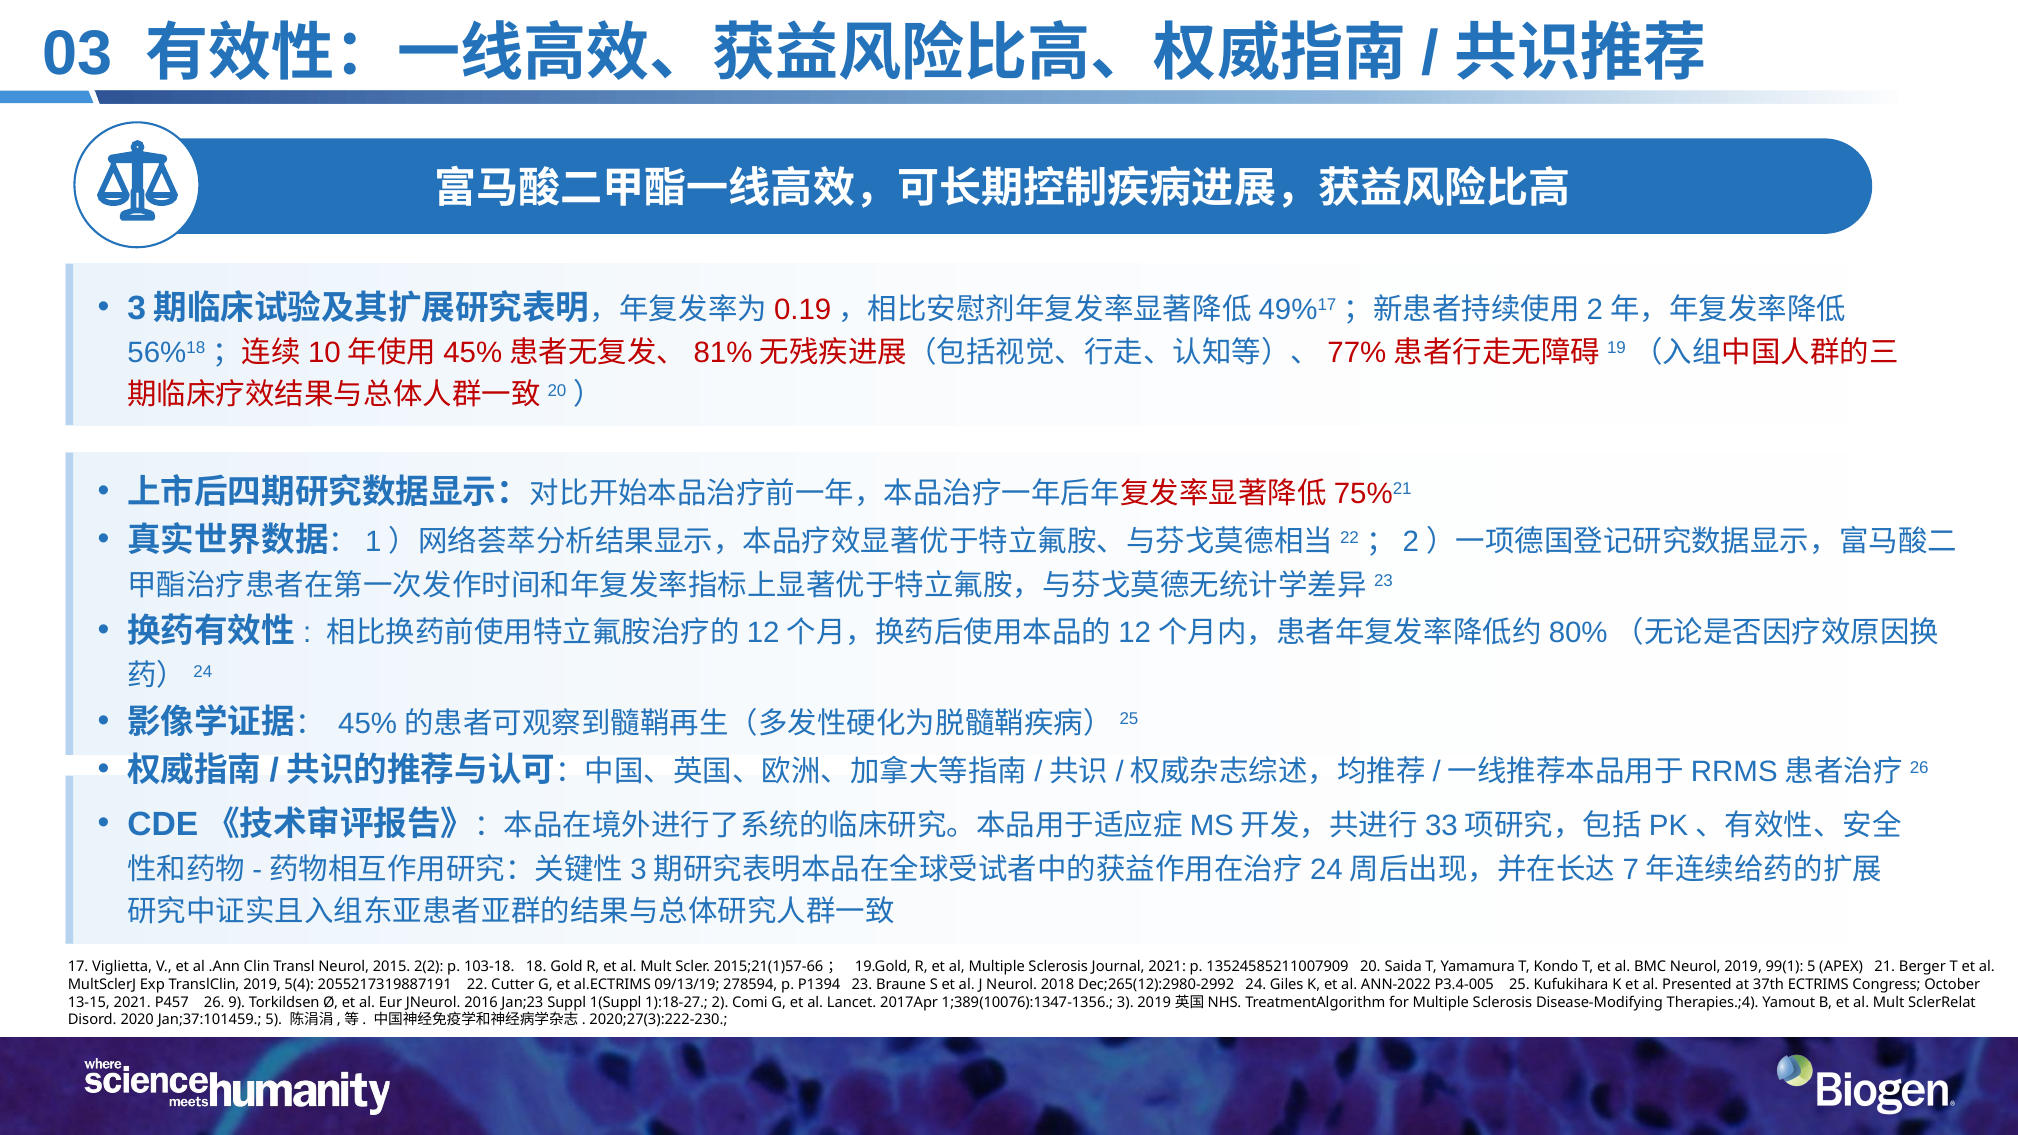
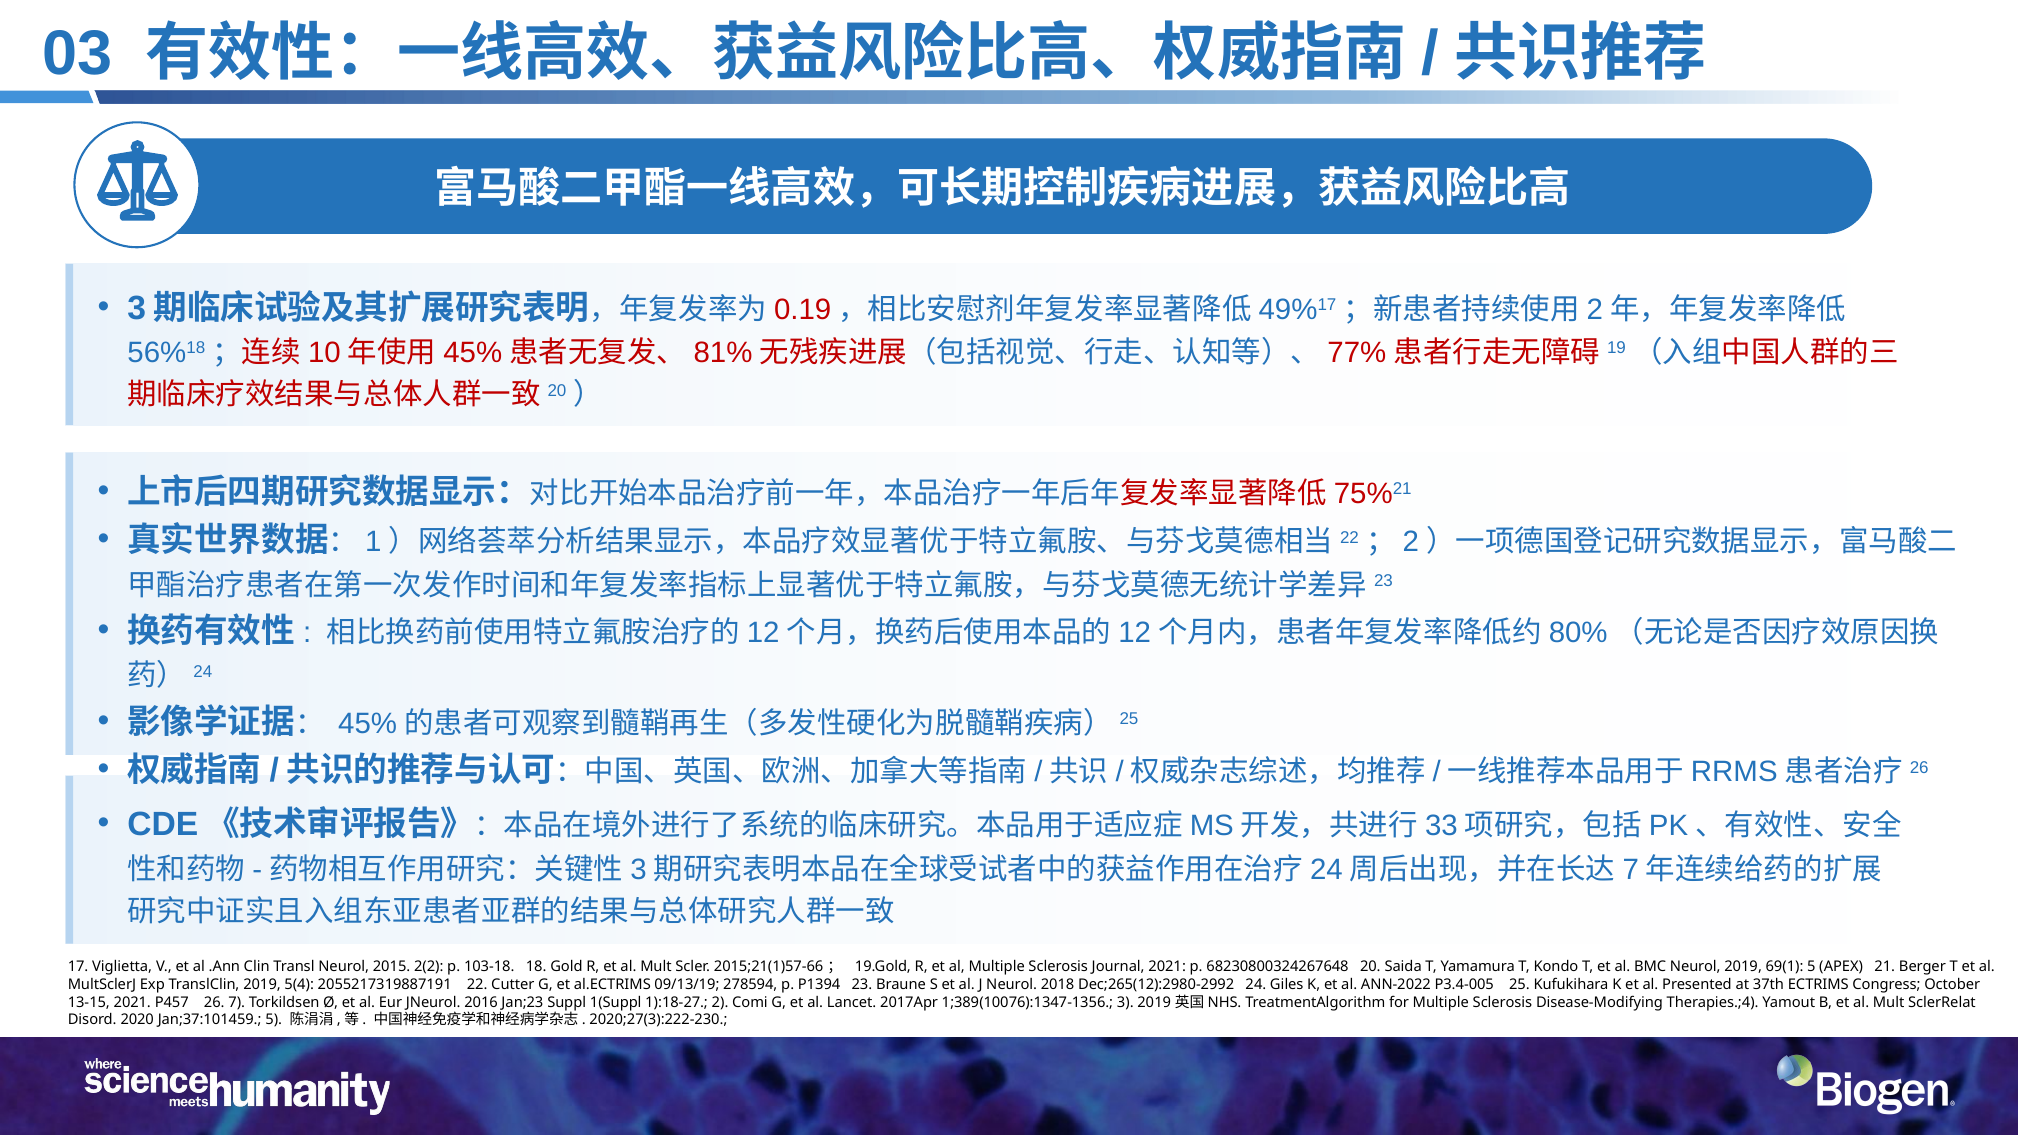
13524585211007909: 13524585211007909 -> 68230800324267648 (1278, 967)
99(1: 99(1 -> 69(1 (1785, 967)
9: 9 -> 7 (237, 1003)
